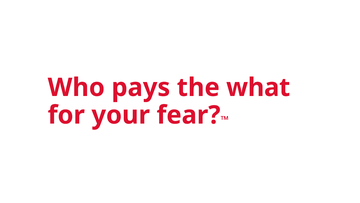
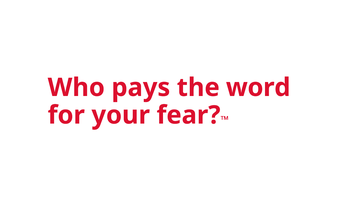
what: what -> word (258, 87)
